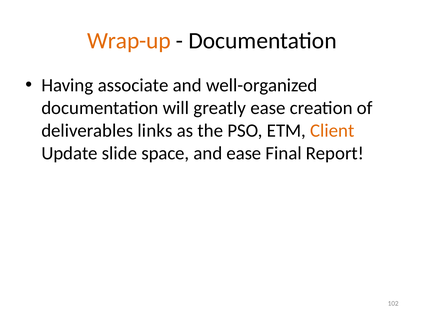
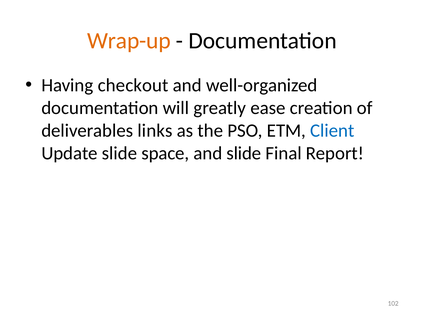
associate: associate -> checkout (133, 85)
Client colour: orange -> blue (332, 131)
and ease: ease -> slide (244, 153)
